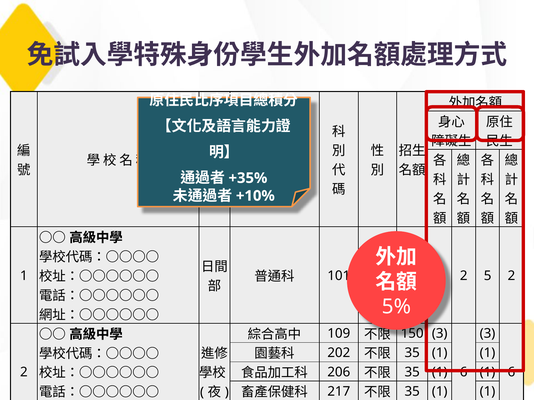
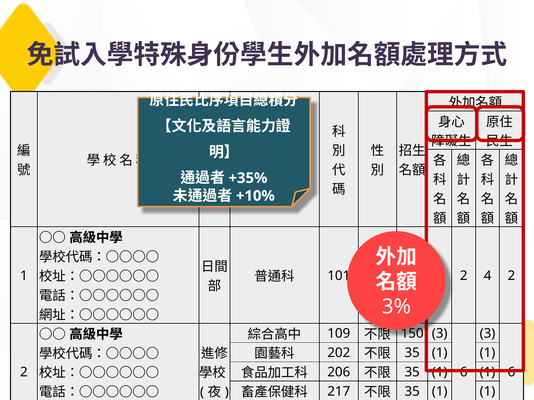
5: 5 -> 4 (488, 276)
5%: 5% -> 3% (396, 307)
